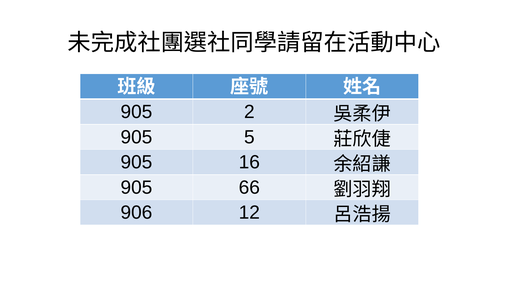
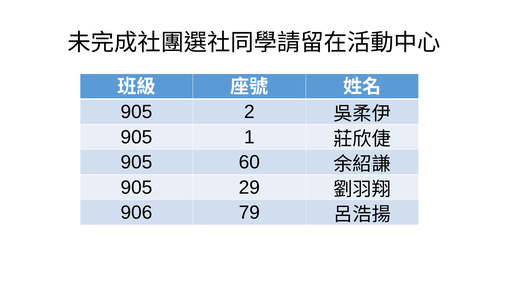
5: 5 -> 1 (249, 137)
16: 16 -> 60 (249, 162)
66: 66 -> 29 (249, 187)
12: 12 -> 79 (249, 213)
